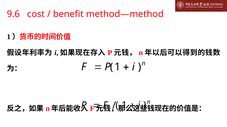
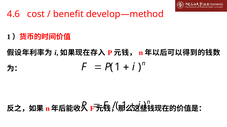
9.6: 9.6 -> 4.6 (13, 14)
method—method: method—method -> develop—method (125, 14)
